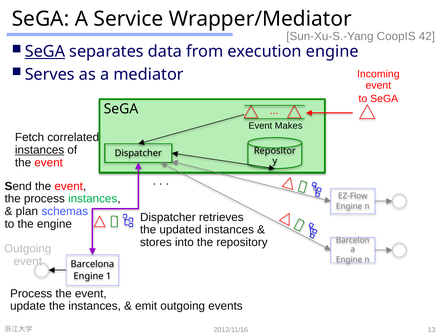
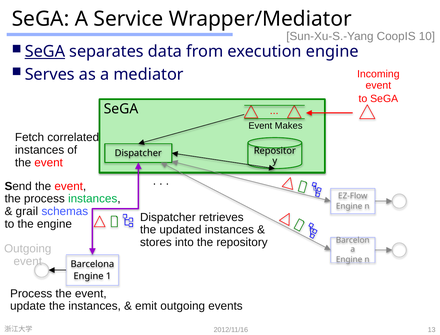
42: 42 -> 10 (427, 36)
instances underline: present -> none (40, 150)
plan: plan -> grail (27, 212)
